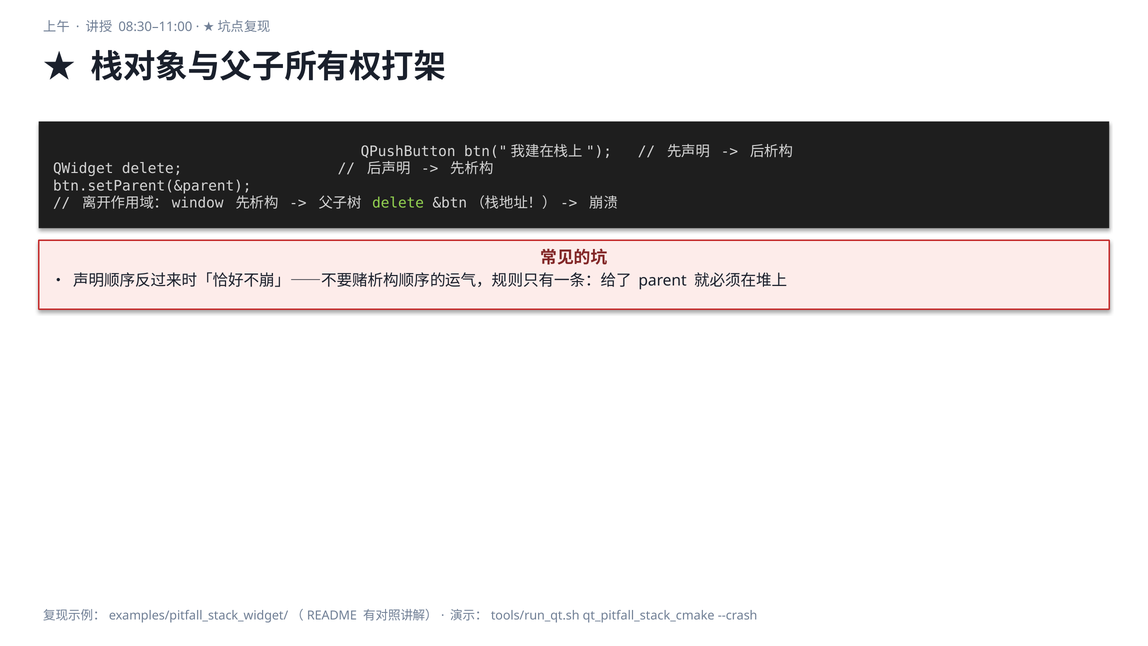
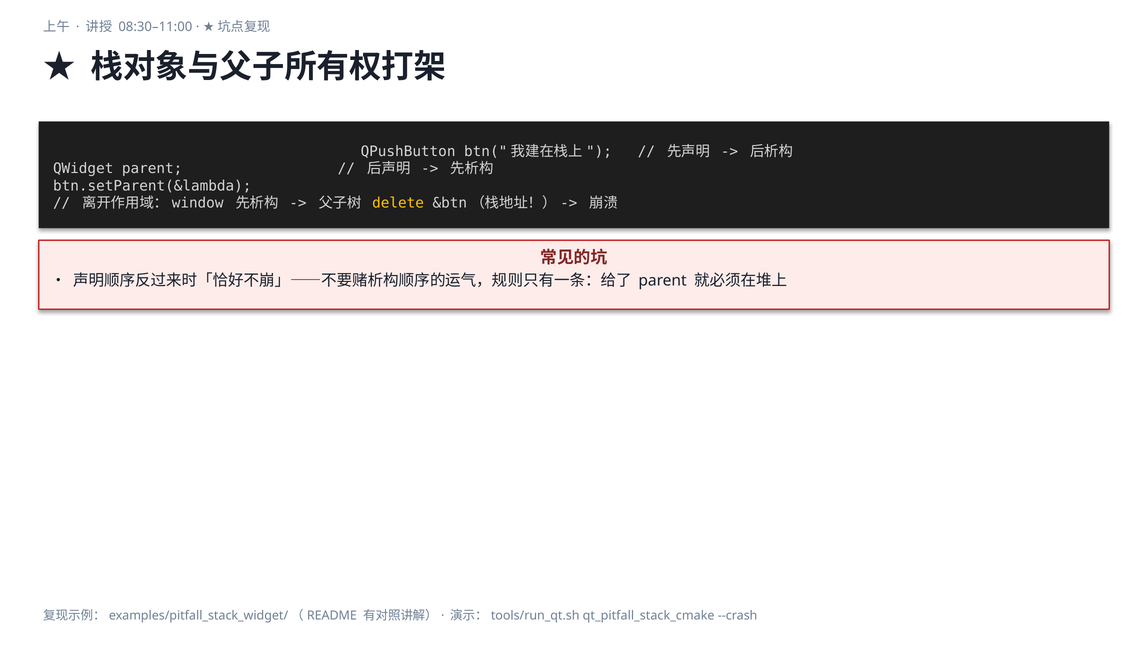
QWidget delete: delete -> parent (152, 169)
btn.setParent(&parent: btn.setParent(&parent -> btn.setParent(&lambda (152, 186)
delete colour: light green -> yellow (398, 203)
